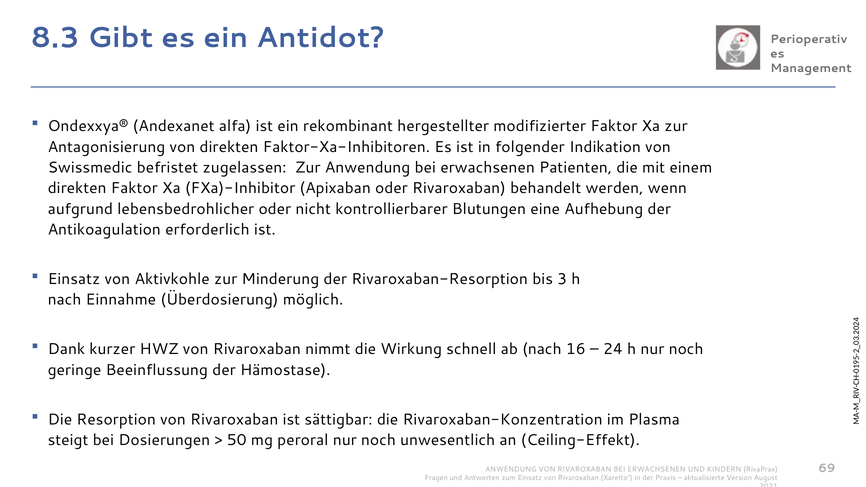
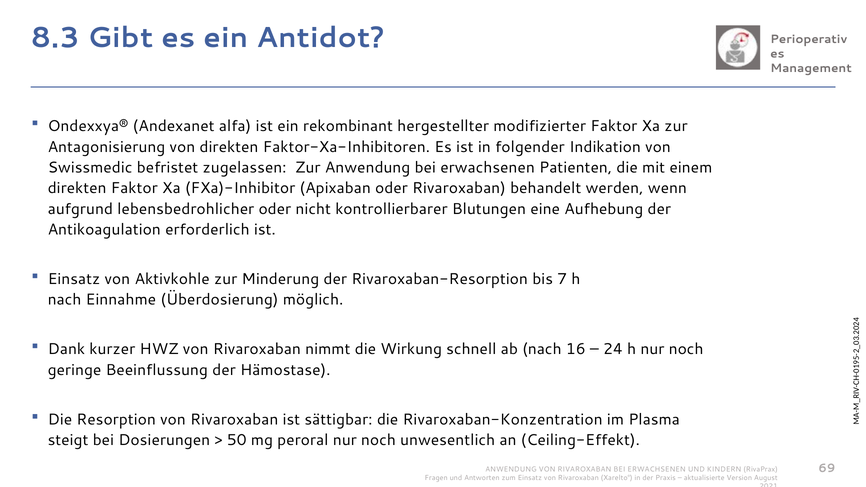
bis 3: 3 -> 7 (562, 279)
